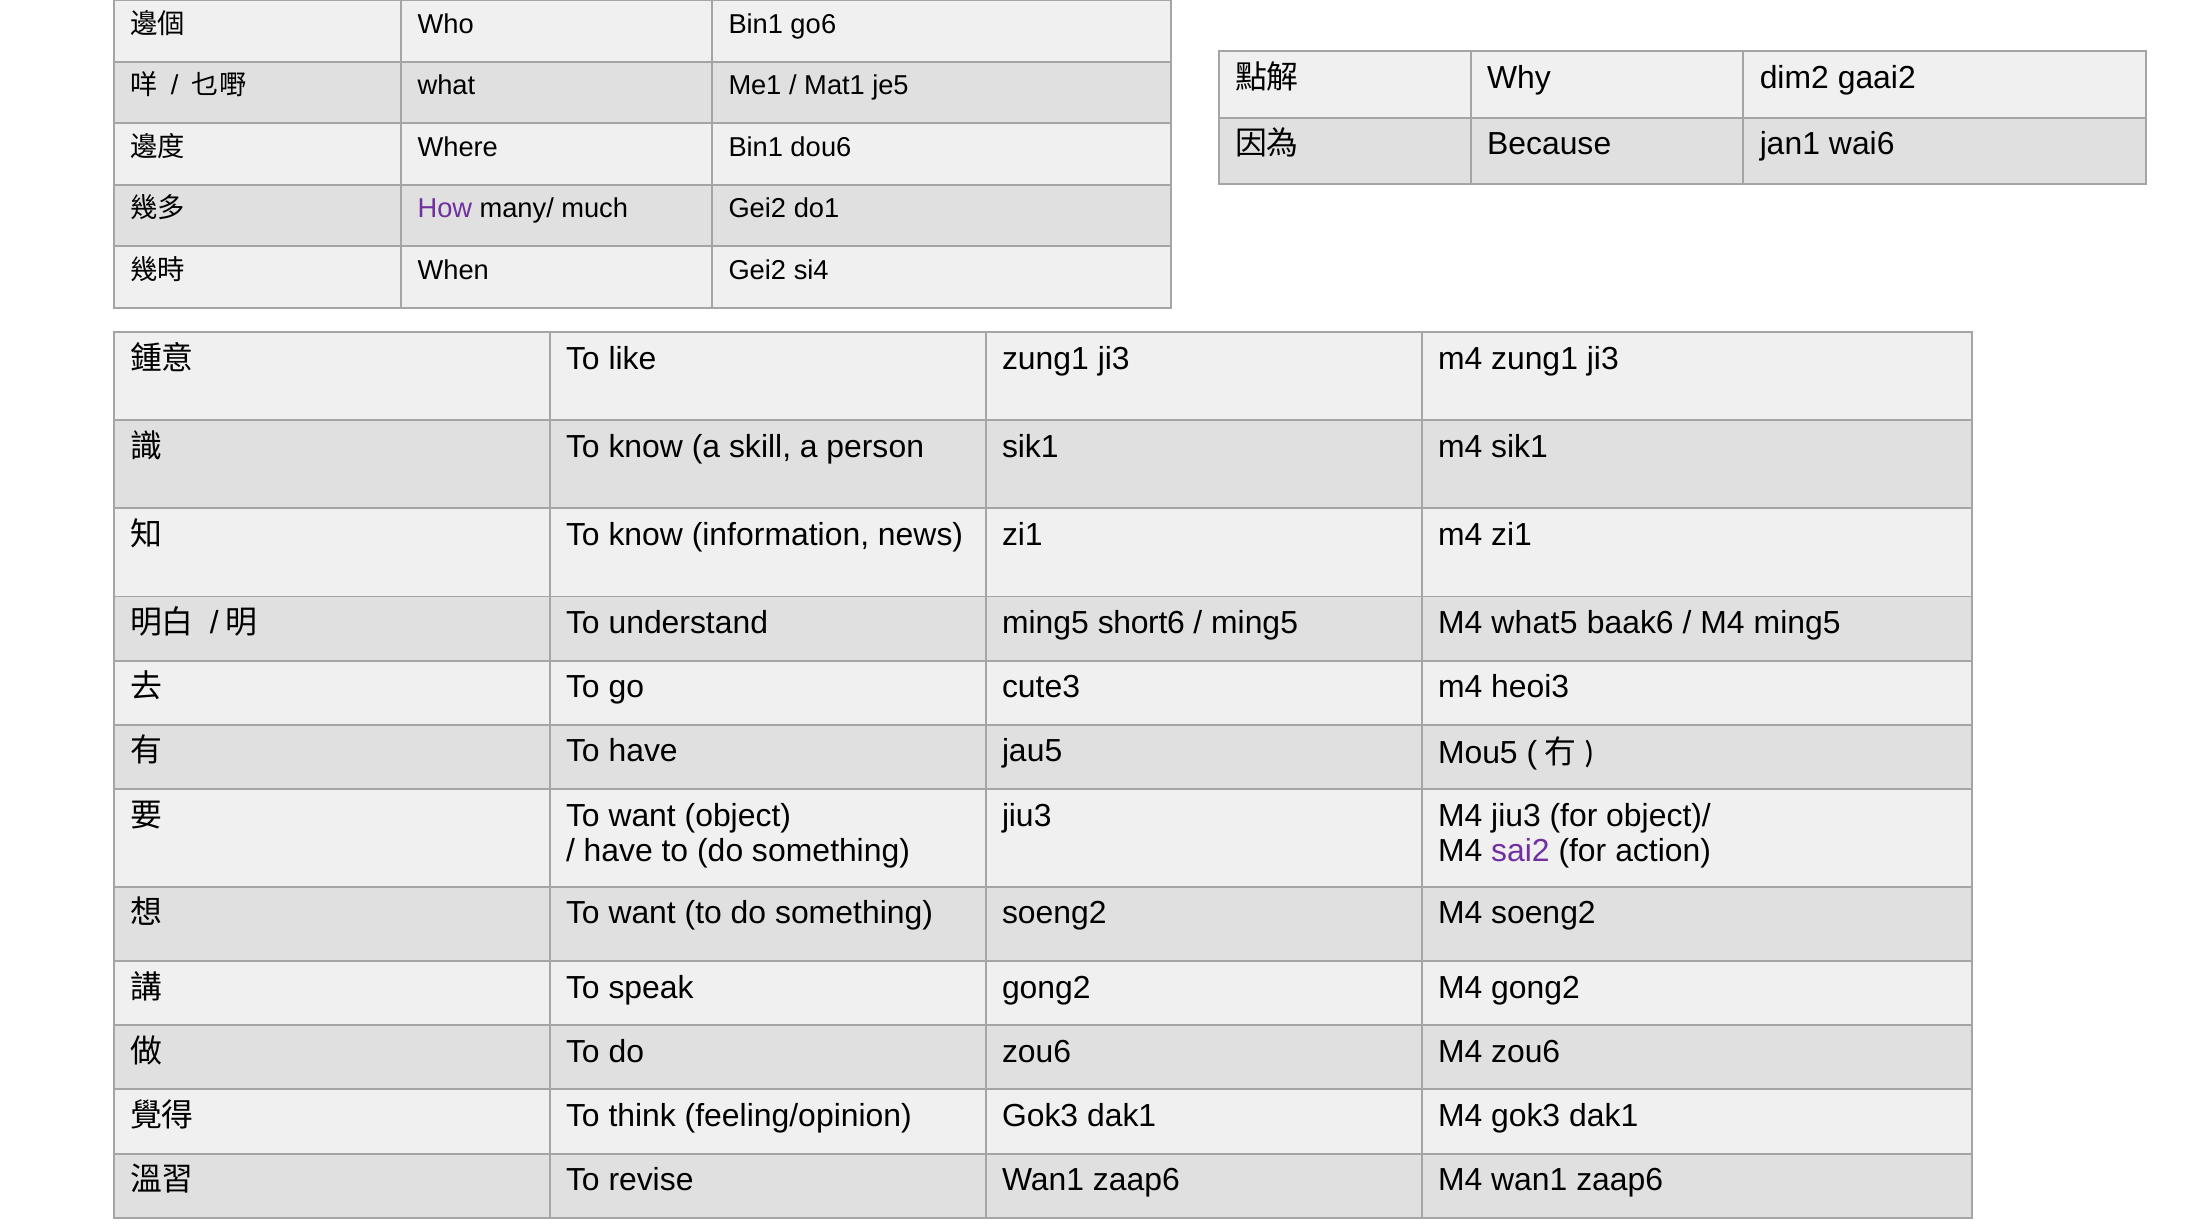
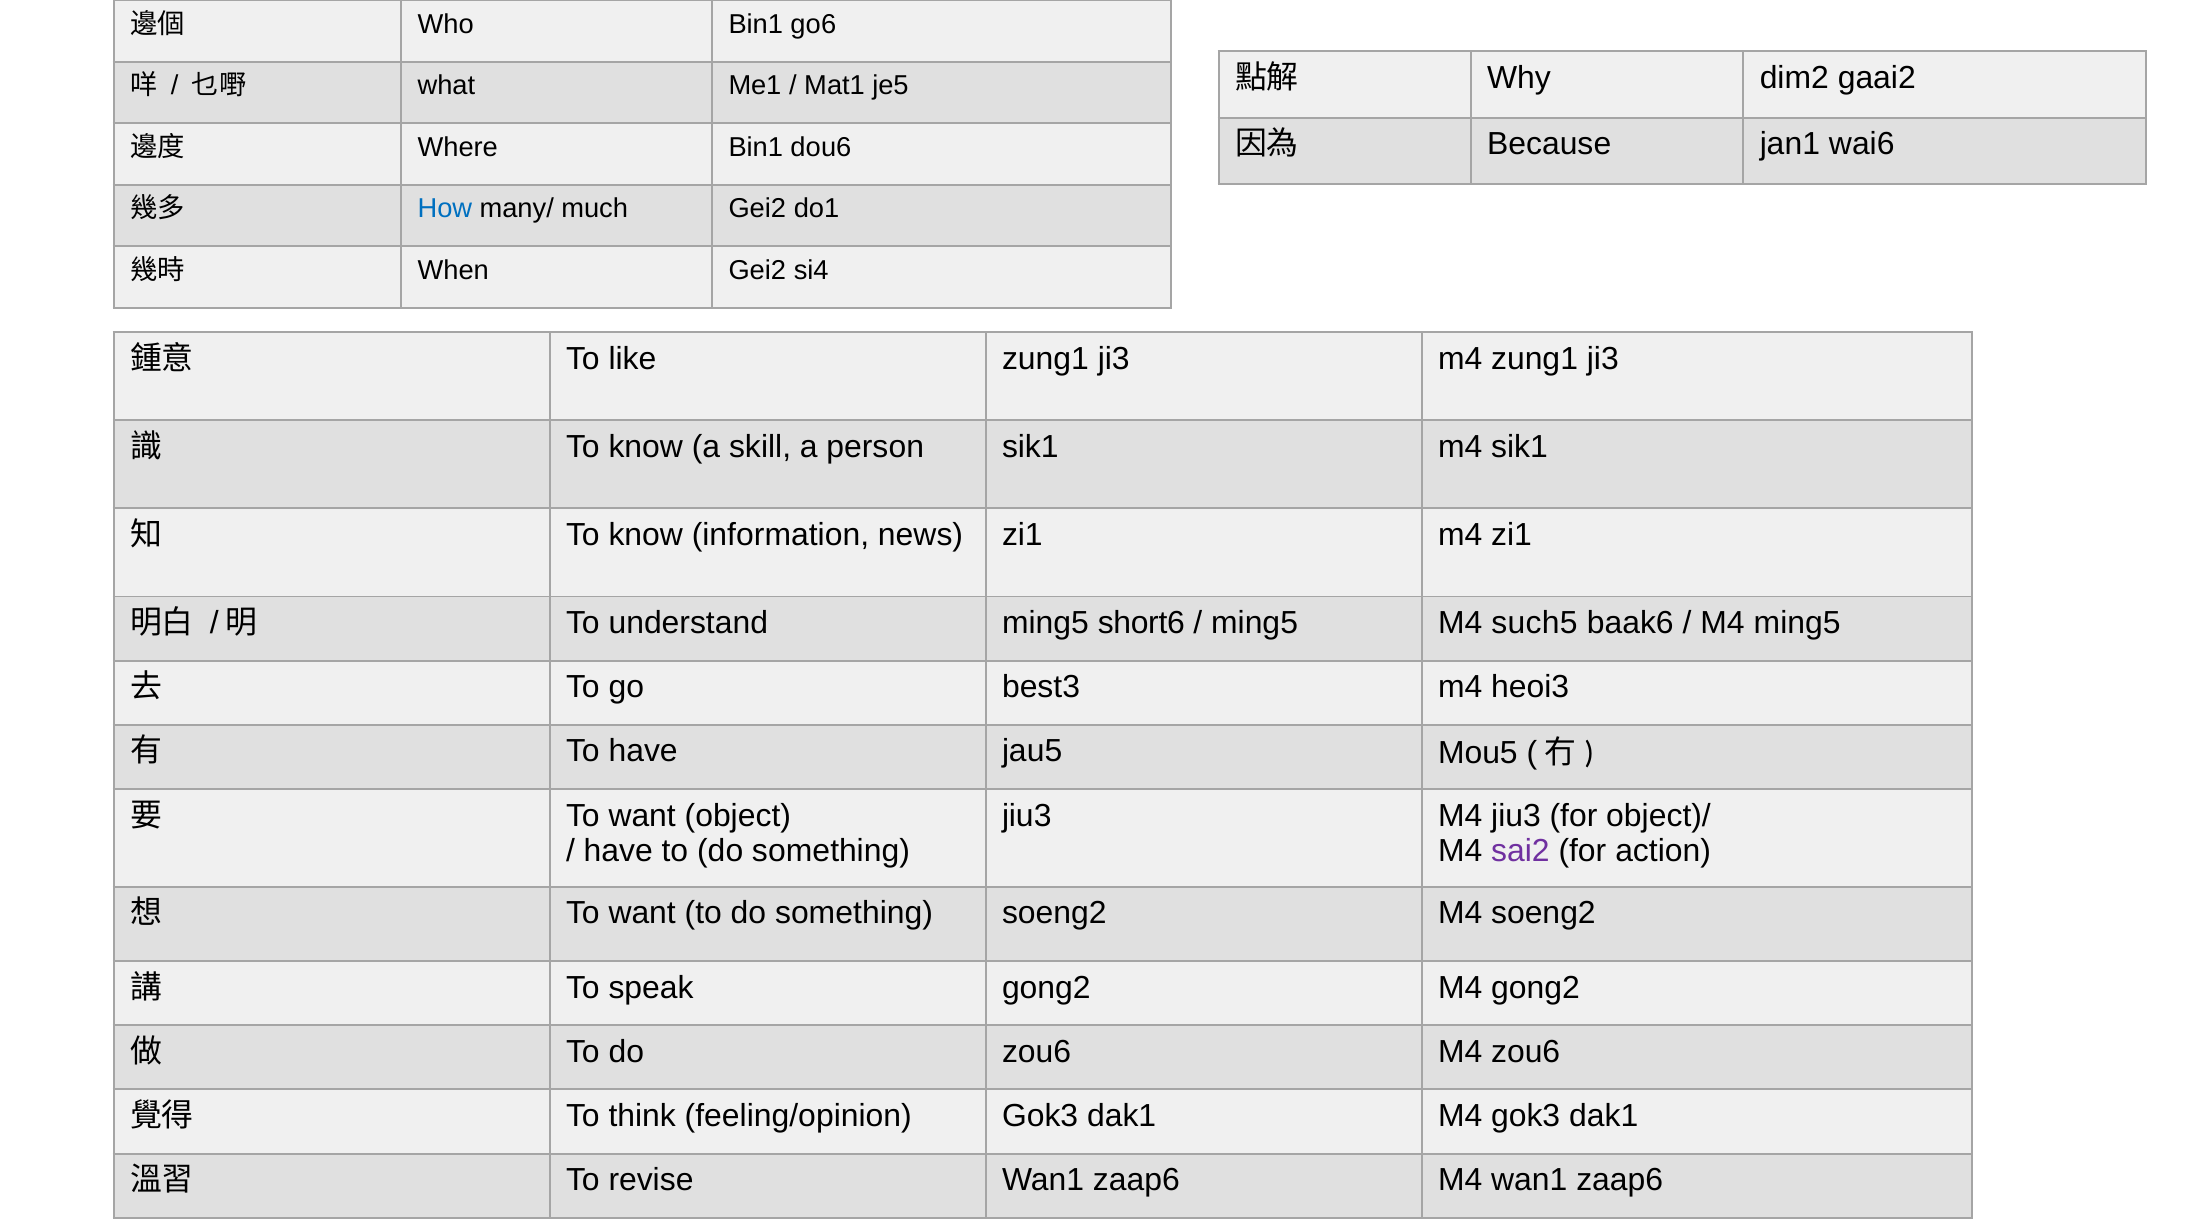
How colour: purple -> blue (445, 209)
what5: what5 -> such5 (1534, 623)
cute3: cute3 -> best3 (1041, 687)
